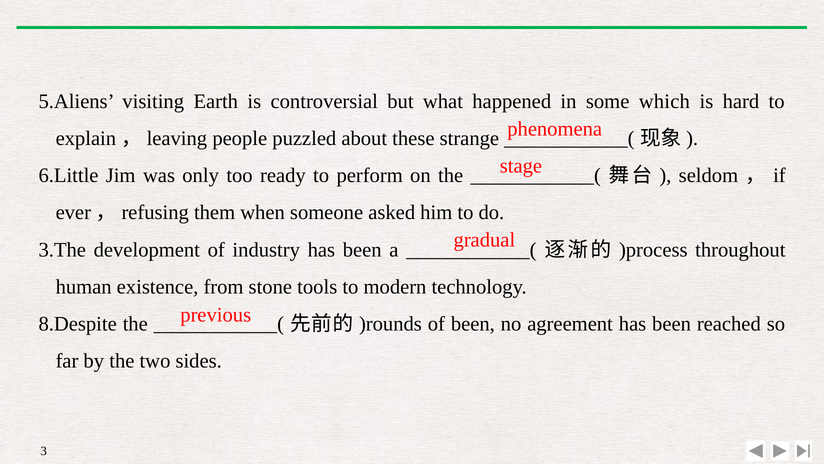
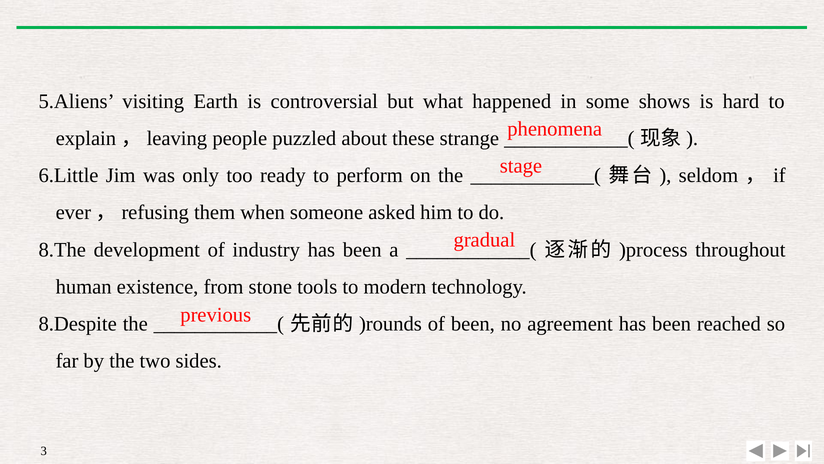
which: which -> shows (664, 101)
3.The: 3.The -> 8.The (62, 250)
